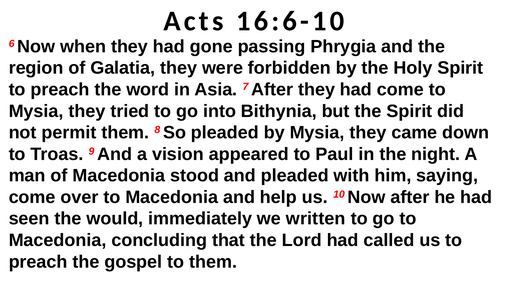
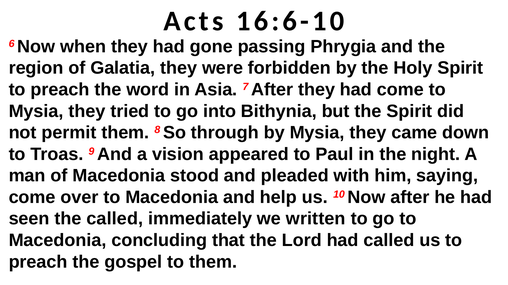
So pleaded: pleaded -> through (225, 133)
the would: would -> called (115, 219)
